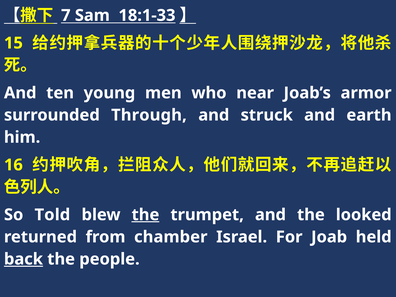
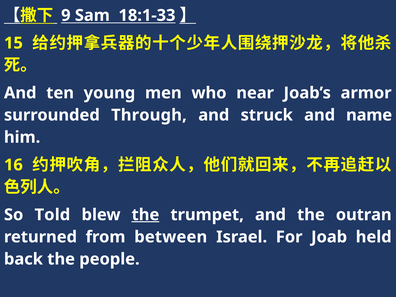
7: 7 -> 9 (66, 15)
earth: earth -> name (369, 115)
looked: looked -> outran (364, 215)
chamber: chamber -> between (171, 237)
back underline: present -> none (23, 259)
